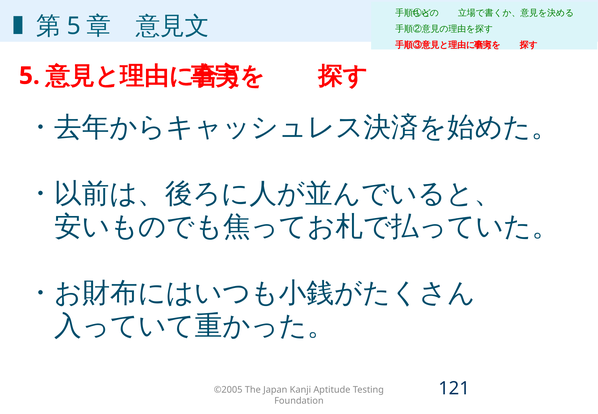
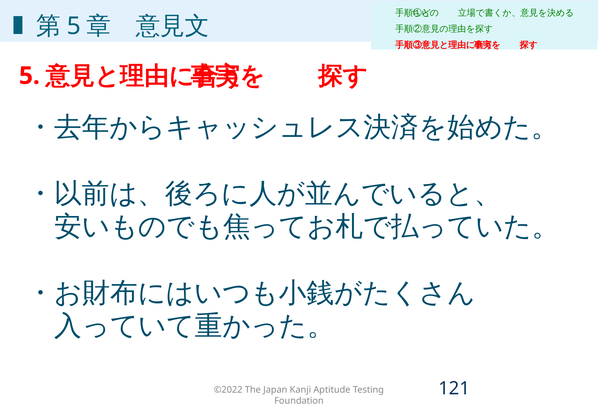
©2005: ©2005 -> ©2022 (228, 390)
